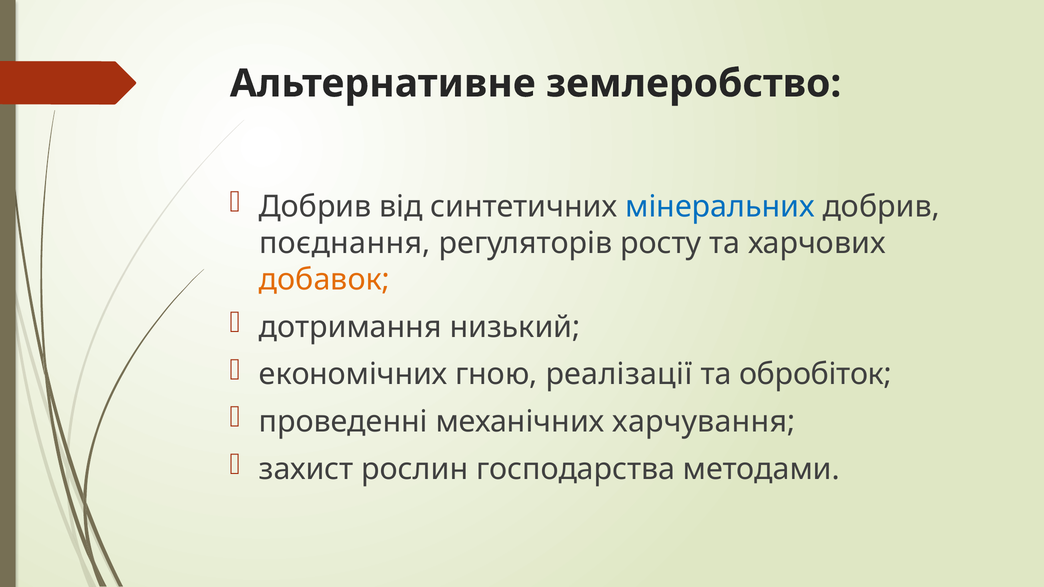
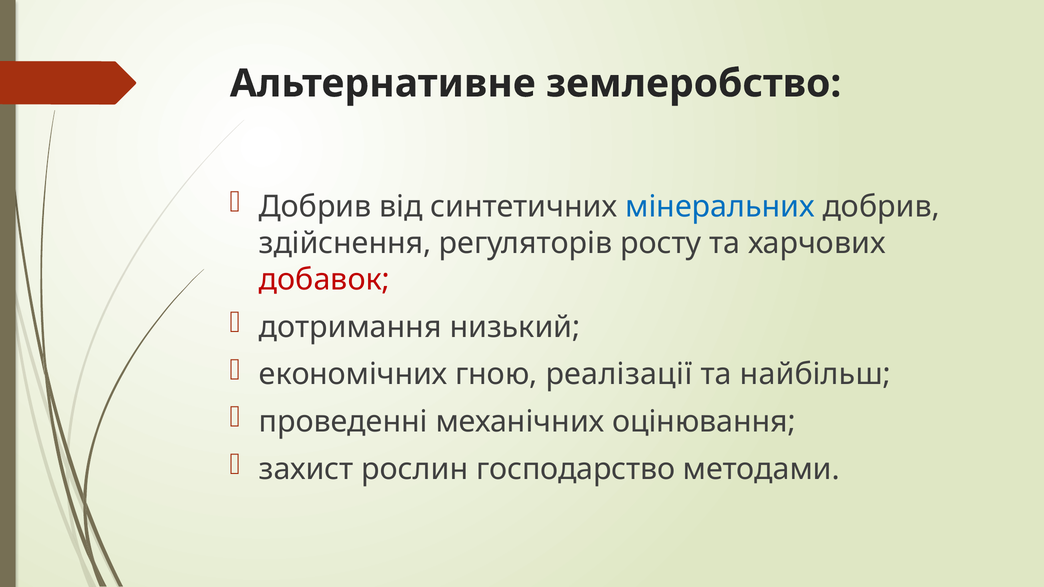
поєднання: поєднання -> здійснення (345, 243)
добавок colour: orange -> red (324, 280)
обробіток: обробіток -> найбільш (815, 375)
харчування: харчування -> оцінювання (704, 422)
господарства: господарства -> господарство (576, 469)
